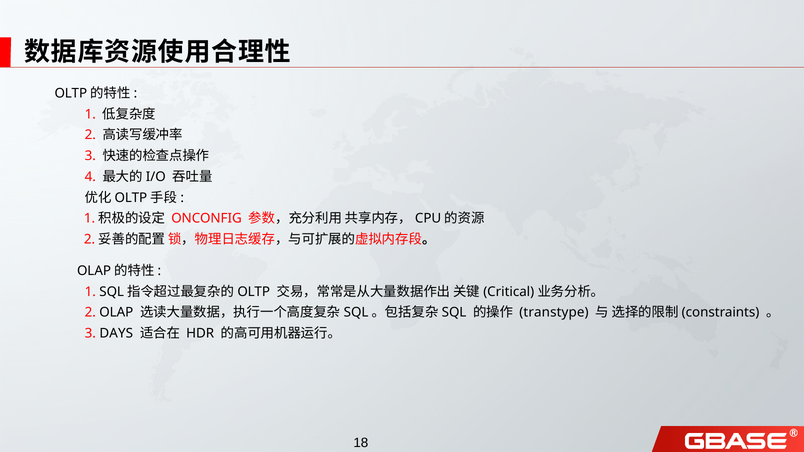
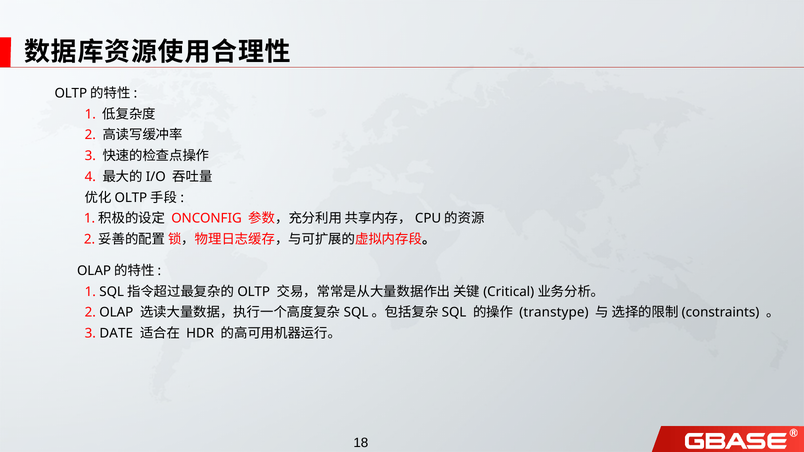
DAYS: DAYS -> DATE (116, 334)
